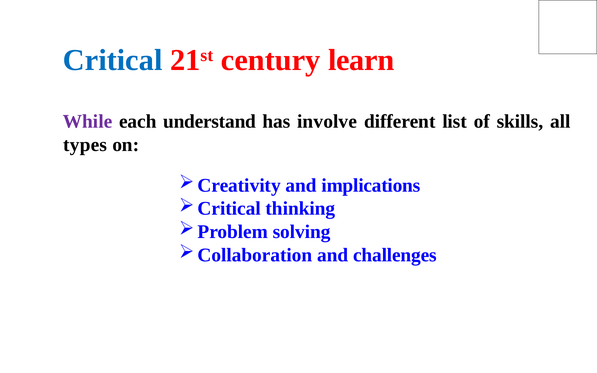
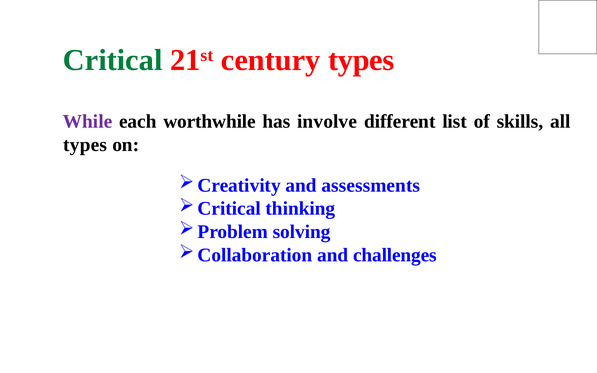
Critical colour: blue -> green (113, 60)
century learn: learn -> types (361, 60)
understand: understand -> worthwhile (210, 122)
implications: implications -> assessments (371, 185)
